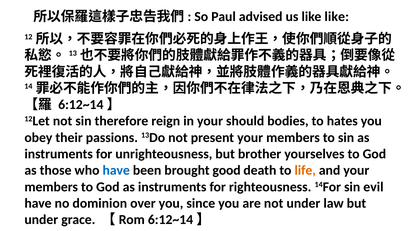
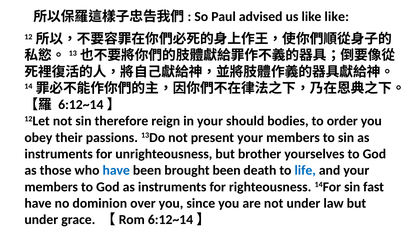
hates: hates -> order (342, 121)
brought good: good -> been (227, 171)
life colour: orange -> blue (305, 171)
evil: evil -> fast (374, 187)
